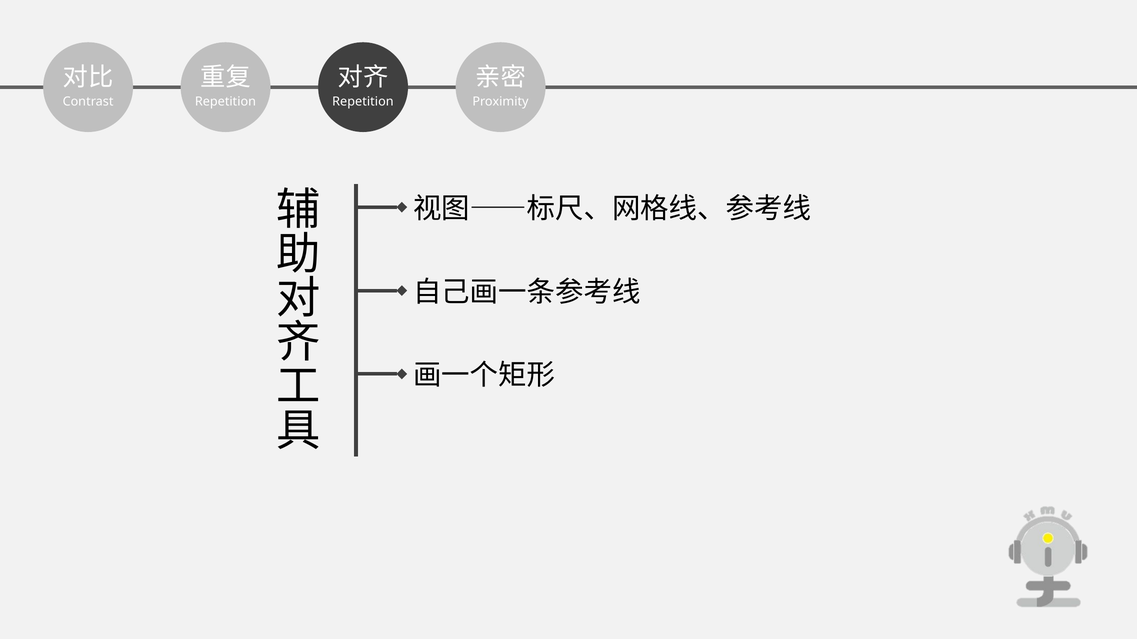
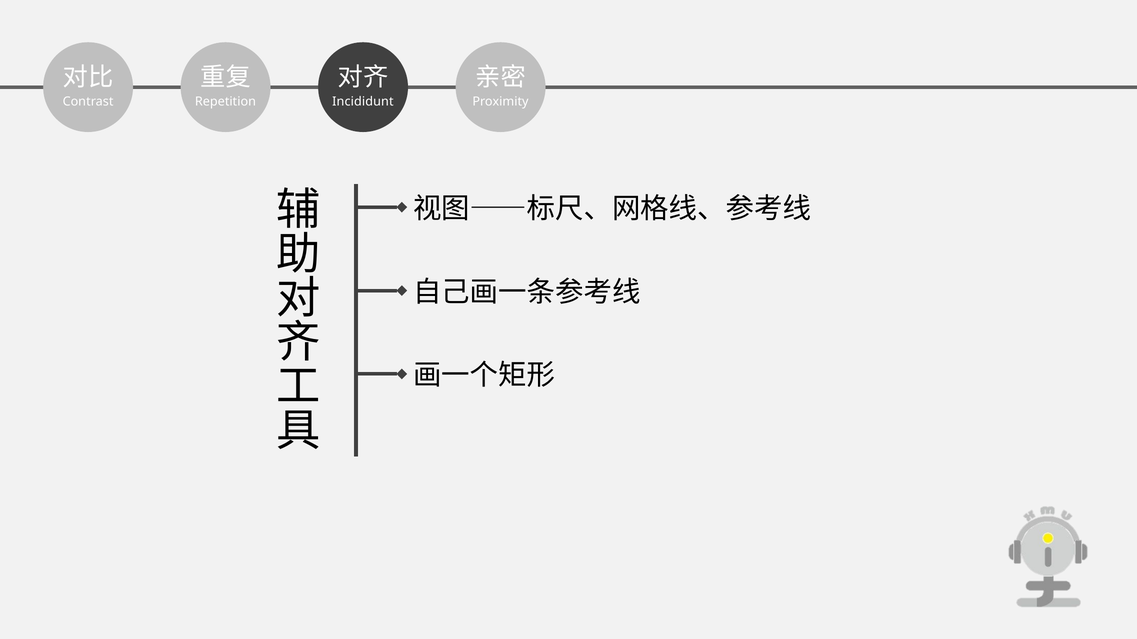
Repetition: Repetition -> Incididunt (363, 102)
